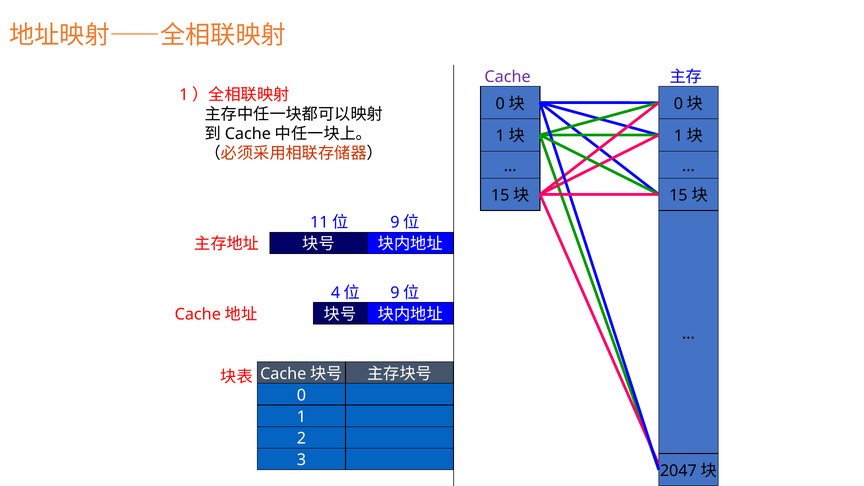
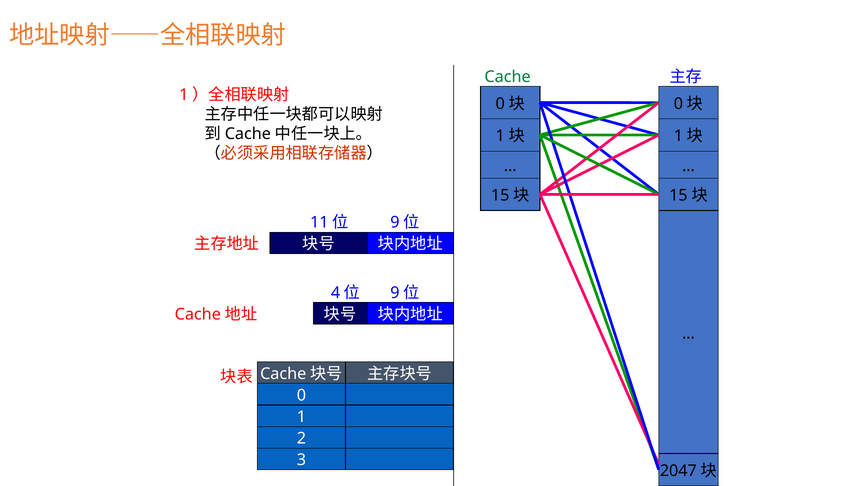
Cache colour: purple -> green (508, 77)
